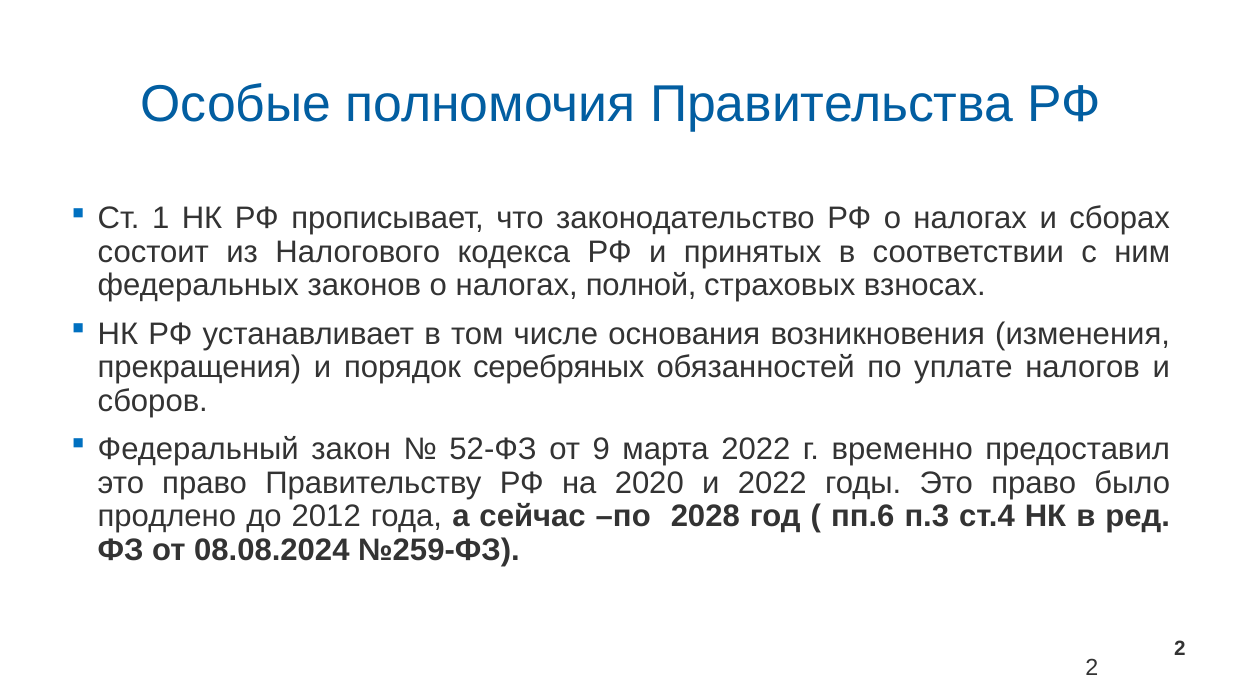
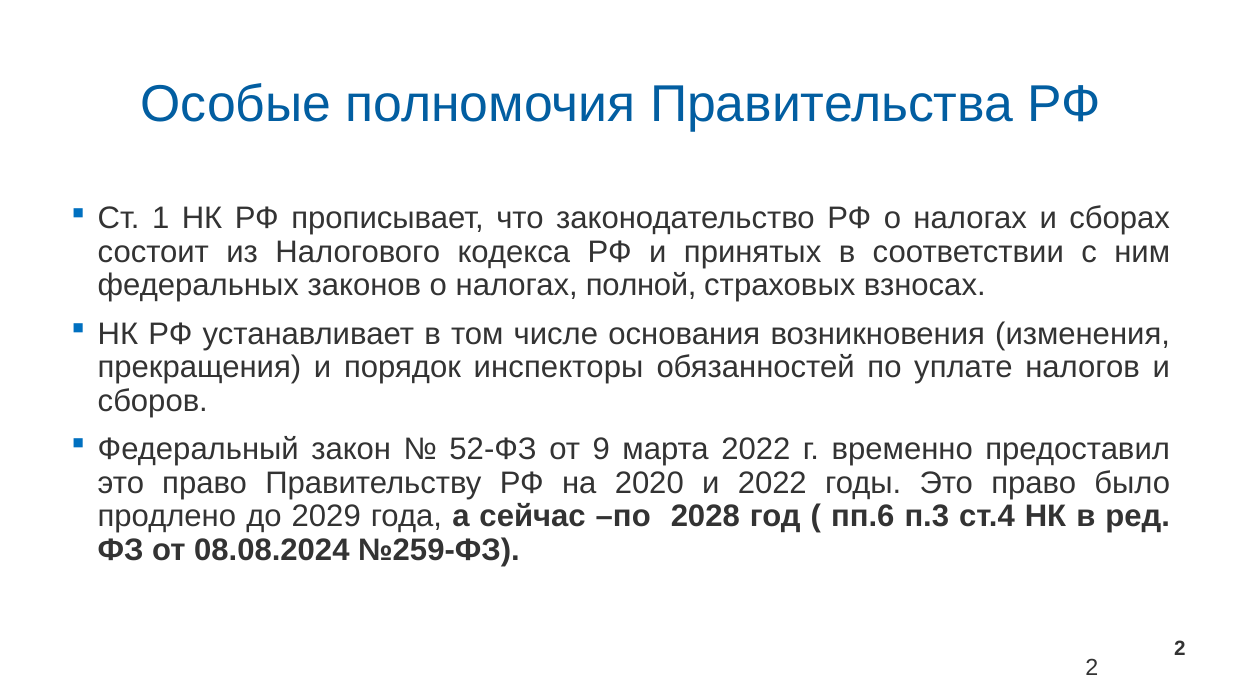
серебряных: серебряных -> инспекторы (559, 367)
2012: 2012 -> 2029 (326, 516)
